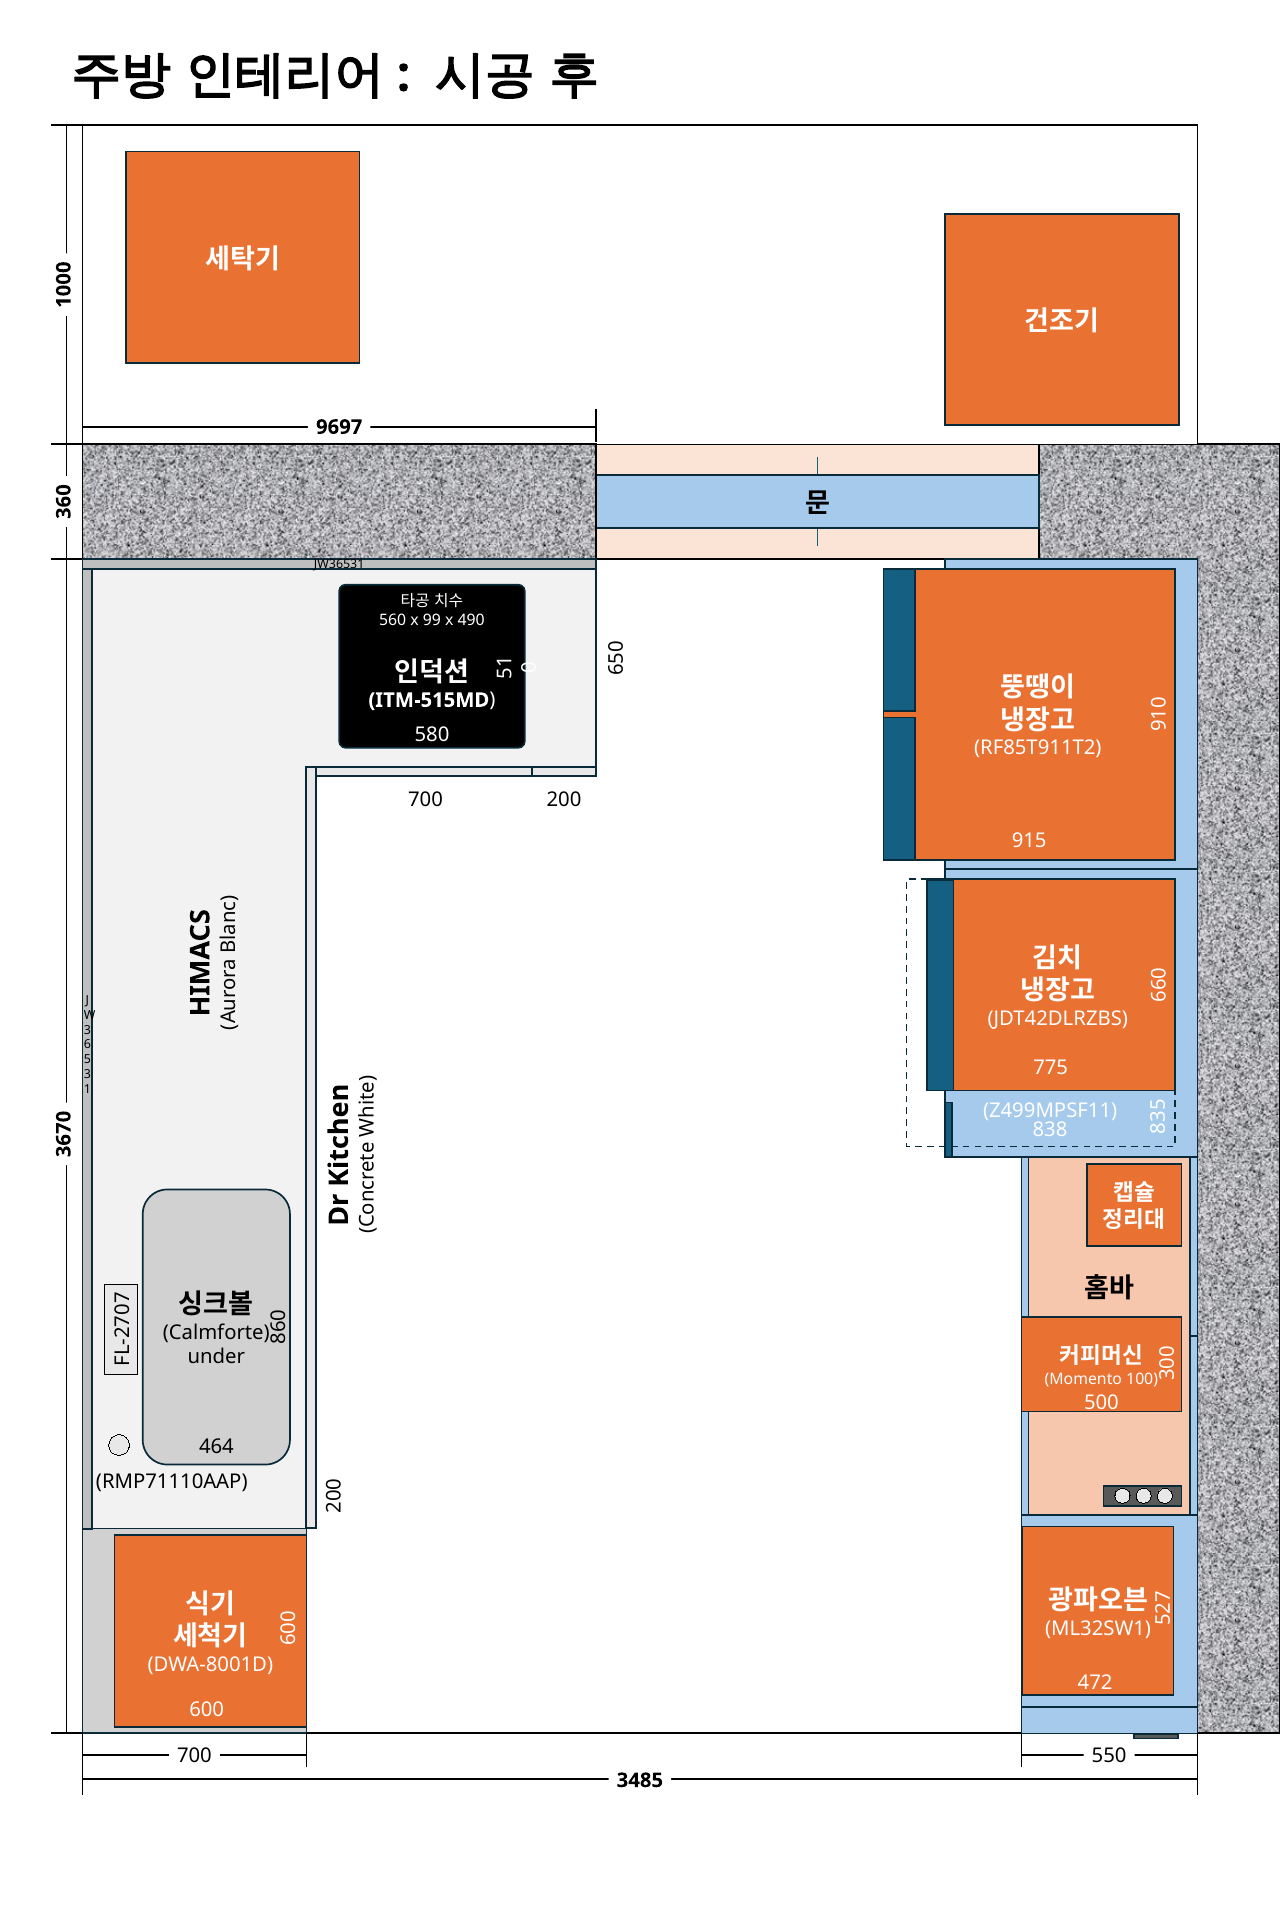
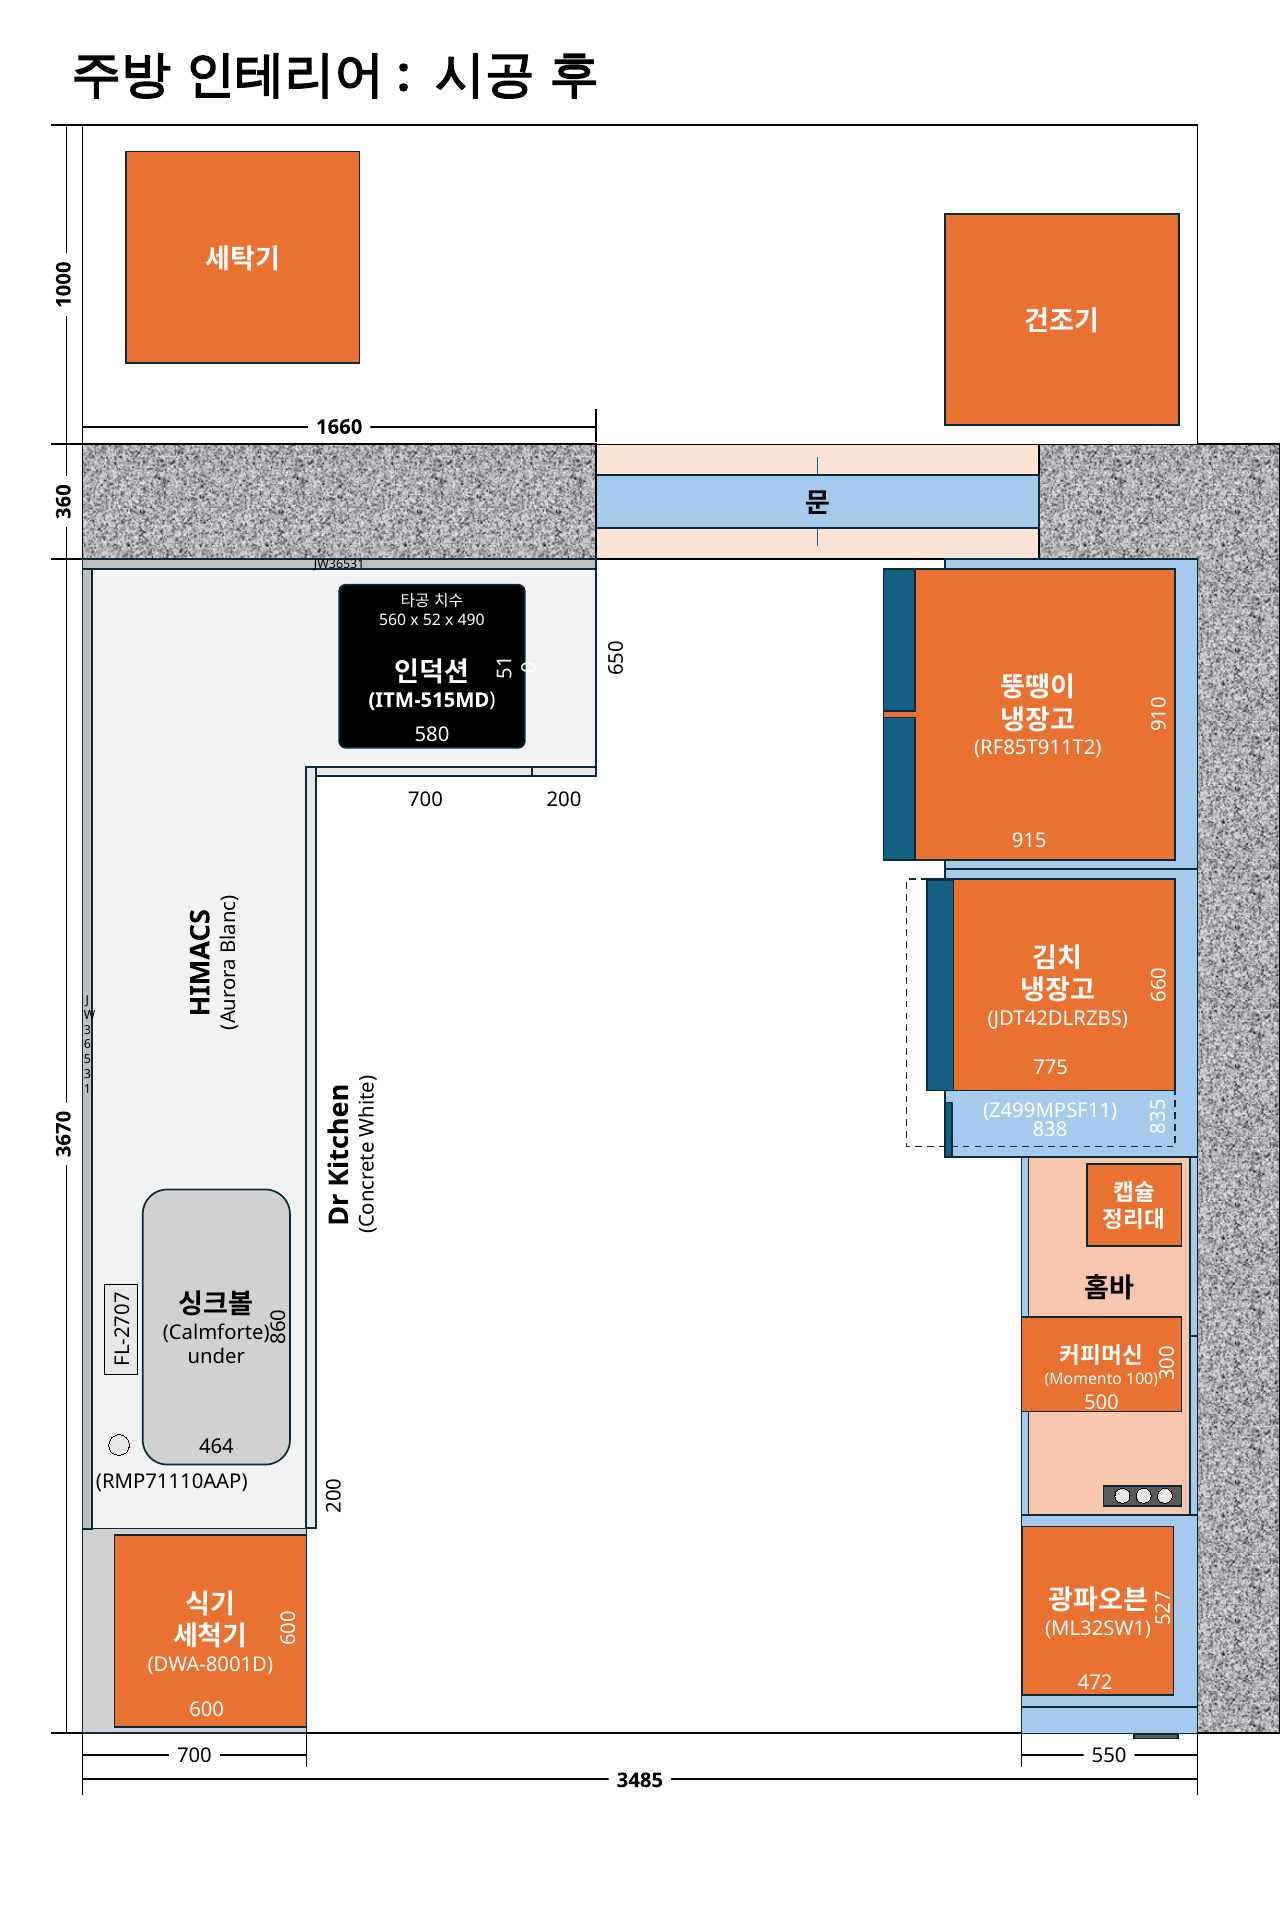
9697: 9697 -> 1660 (339, 427)
99: 99 -> 52 (432, 621)
